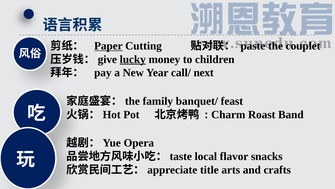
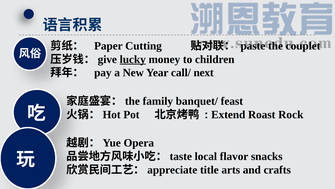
Paper underline: present -> none (108, 46)
Charm: Charm -> Extend (228, 114)
Band: Band -> Rock (291, 114)
